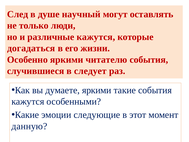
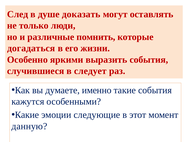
научный: научный -> доказать (81, 14)
различные кажутся: кажутся -> помнить (96, 37)
читателю: читателю -> выразить (106, 60)
думаете яркими: яркими -> именно (97, 90)
